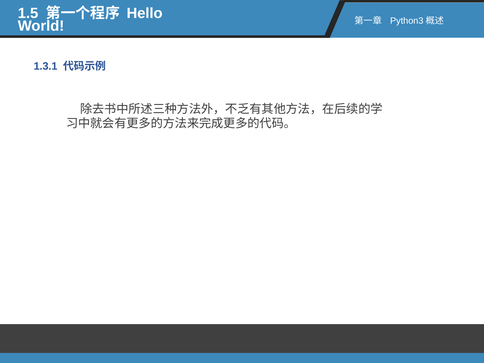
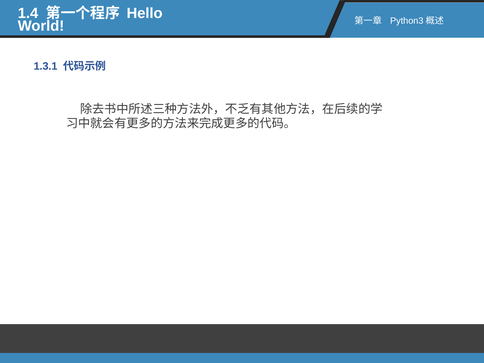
1.5: 1.5 -> 1.4 (28, 13)
